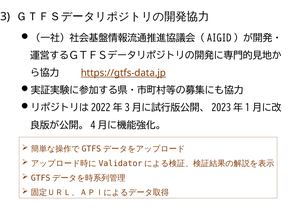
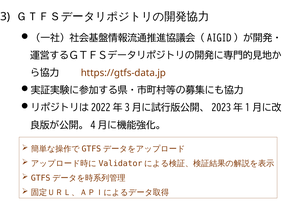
https://gtfs-data.jp underline: present -> none (123, 73)
